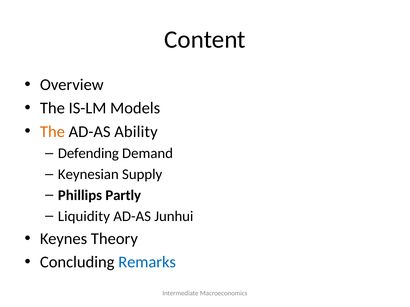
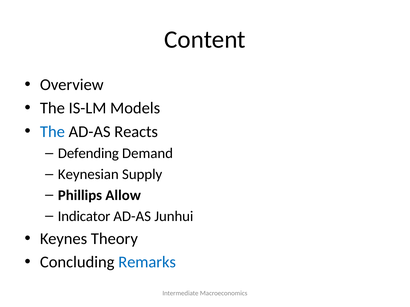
The colour: orange -> blue (52, 132)
Ability: Ability -> Reacts (136, 132)
Partly: Partly -> Allow (123, 196)
Liquidity: Liquidity -> Indicator (84, 217)
